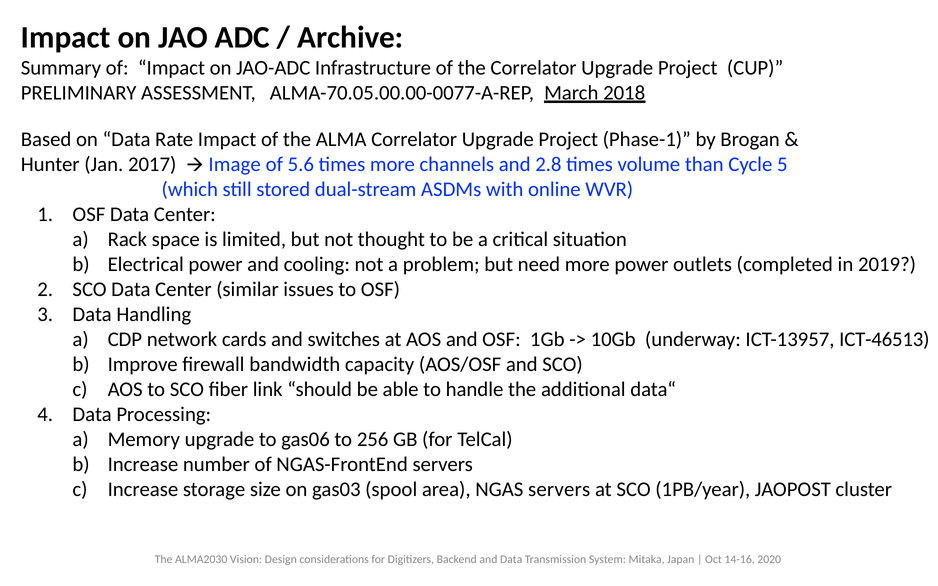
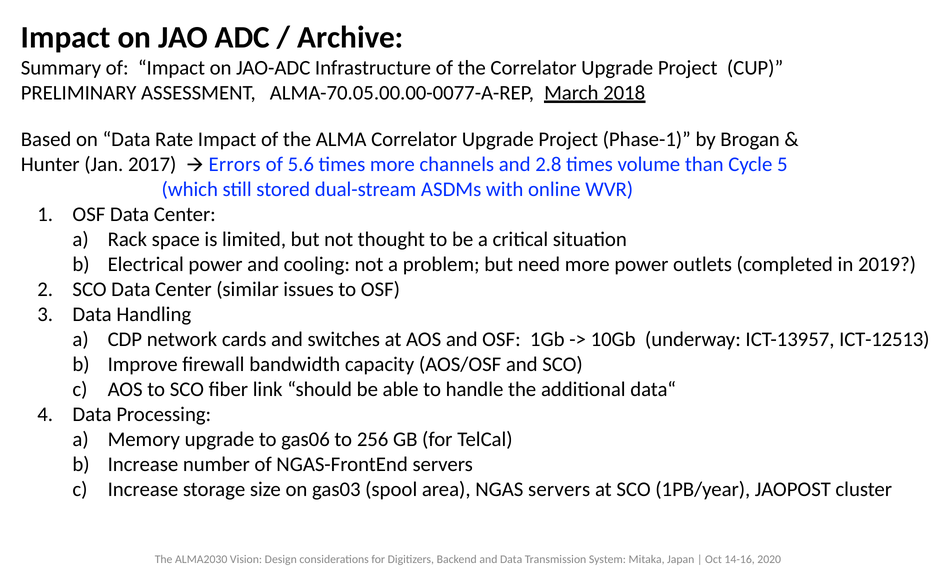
Image: Image -> Errors (235, 165)
ICT-46513: ICT-46513 -> ICT-12513 (884, 340)
